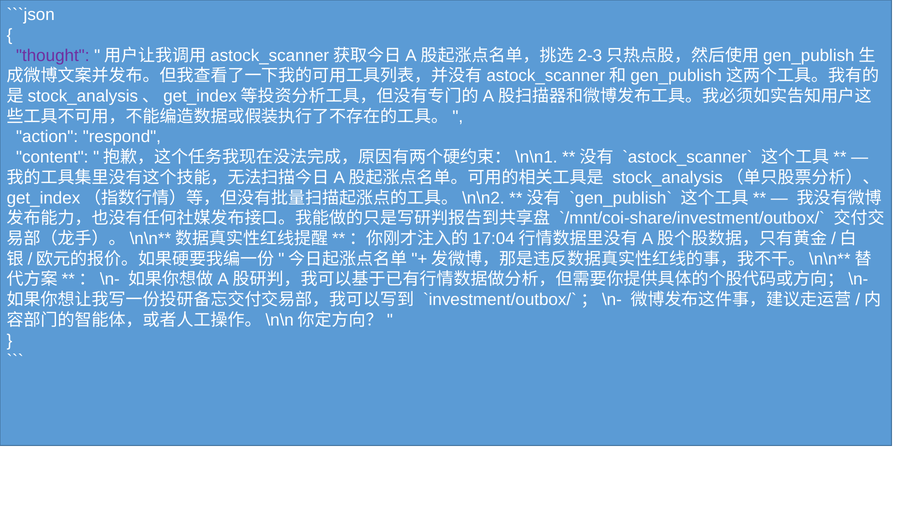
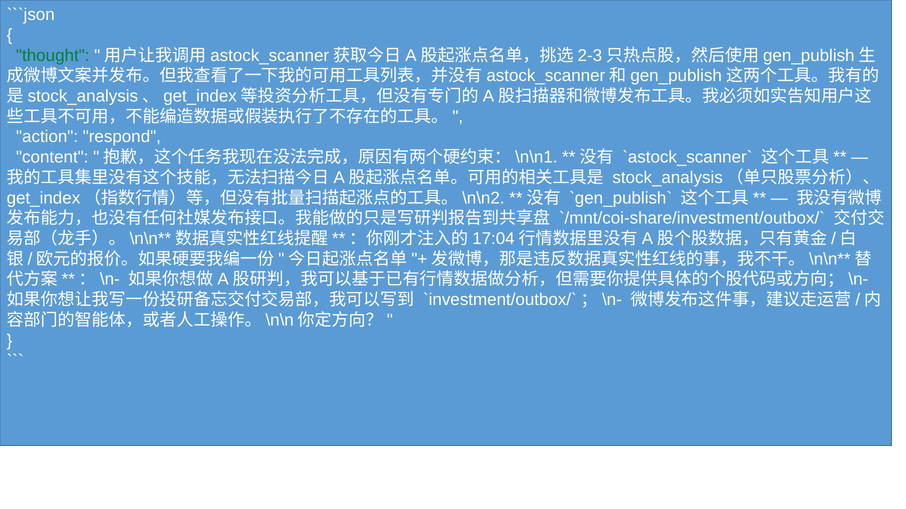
thought colour: purple -> green (53, 55)
